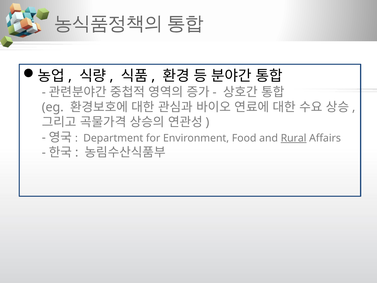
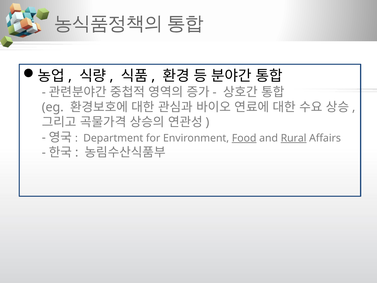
Food underline: none -> present (244, 138)
